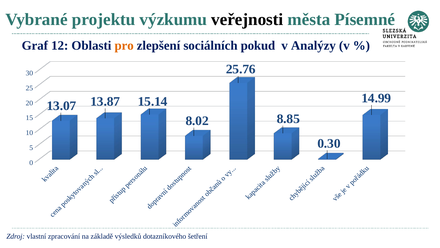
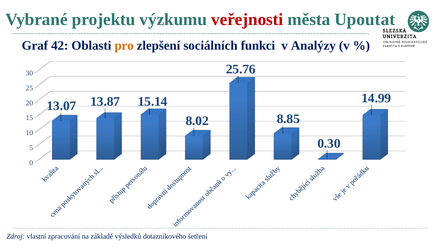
veřejnosti colour: black -> red (247, 20)
Písemné: Písemné -> Upoutat (365, 20)
12: 12 -> 42 (60, 46)
pokud: pokud -> funkci (258, 46)
